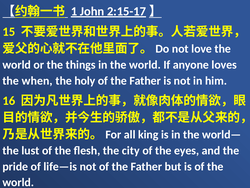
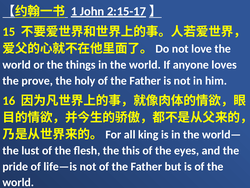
when: when -> prove (37, 81)
city: city -> this (131, 150)
